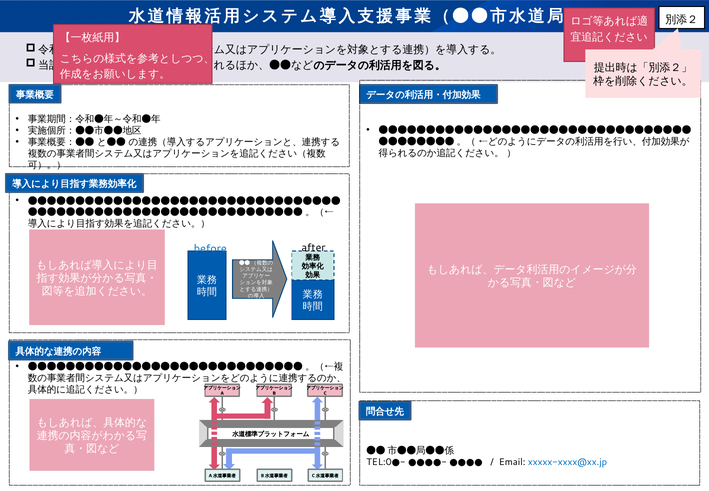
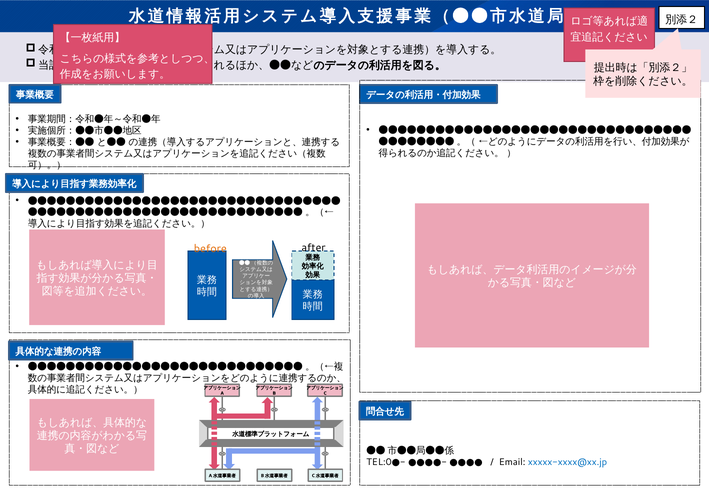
before colour: blue -> orange (210, 248)
